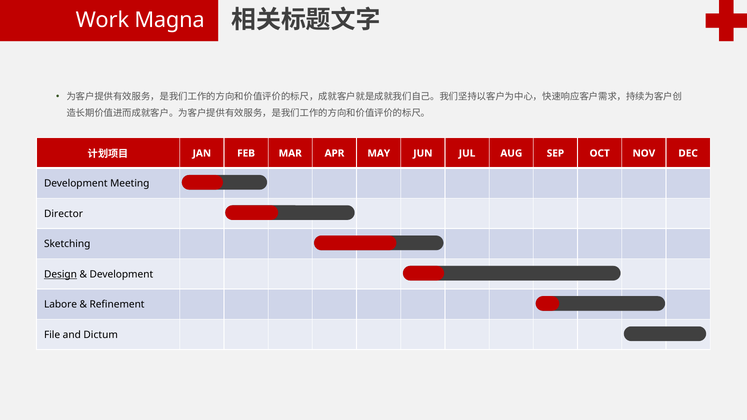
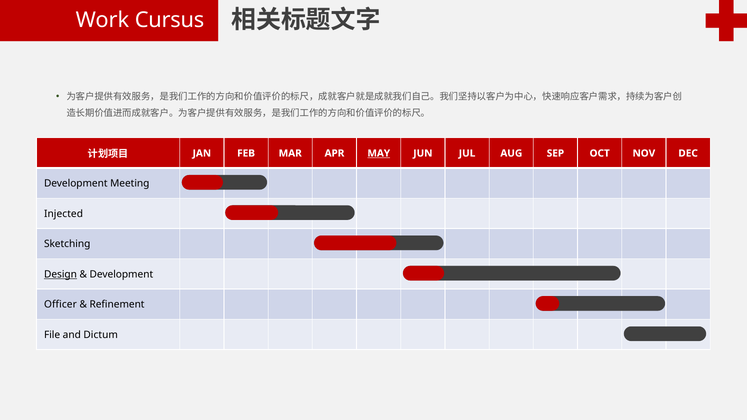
Magna: Magna -> Cursus (170, 20)
MAY underline: none -> present (379, 153)
Director: Director -> Injected (64, 214)
Labore: Labore -> Officer (60, 305)
